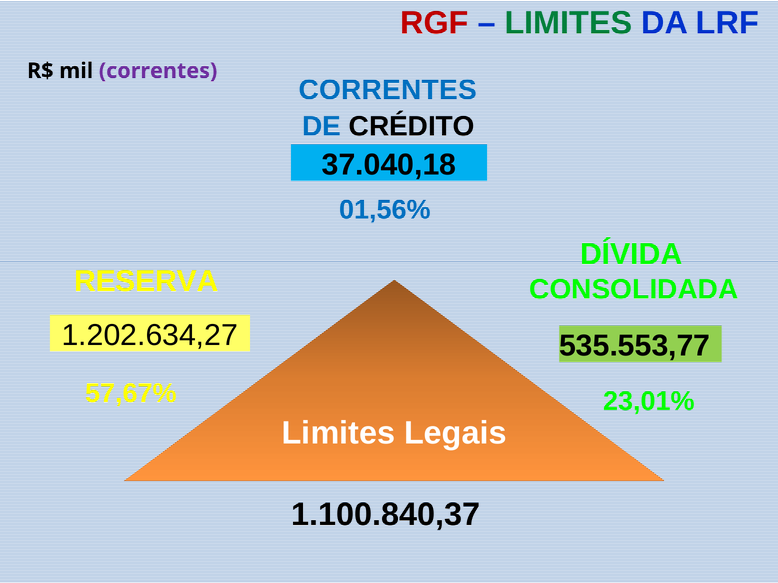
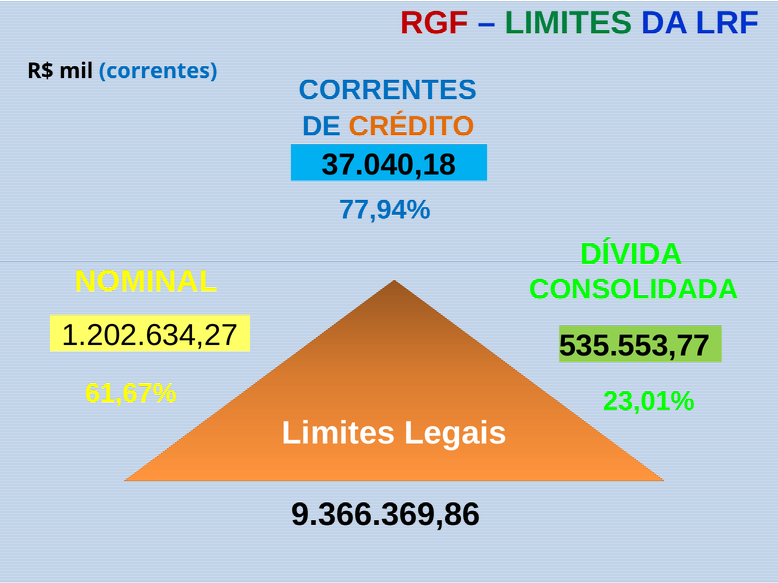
correntes colour: purple -> blue (158, 71)
CRÉDITO colour: black -> orange (412, 126)
01,56%: 01,56% -> 77,94% (385, 210)
RESERVA: RESERVA -> NOMINAL (146, 281)
57,67%: 57,67% -> 61,67% (131, 394)
1.100.840,37: 1.100.840,37 -> 9.366.369,86 (386, 515)
